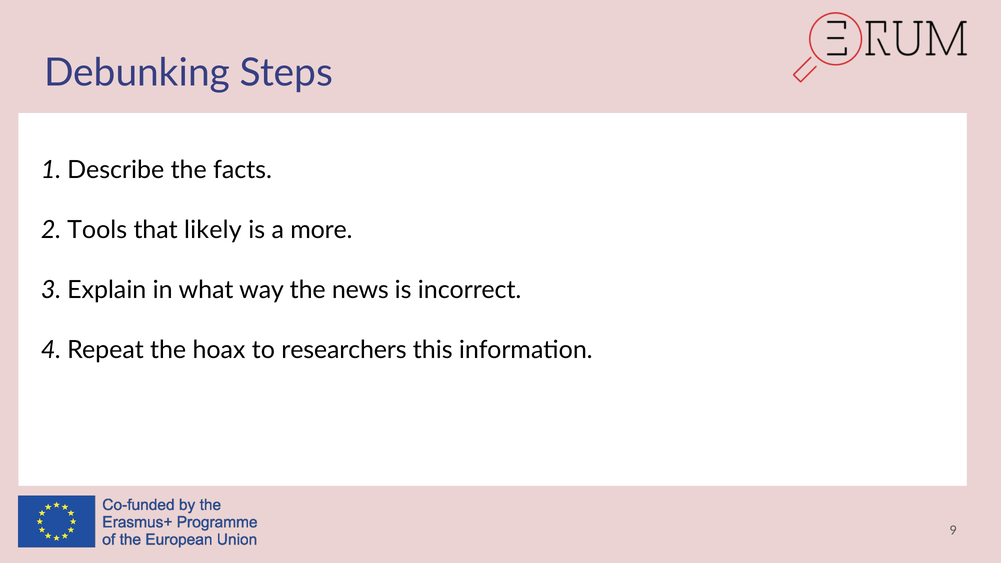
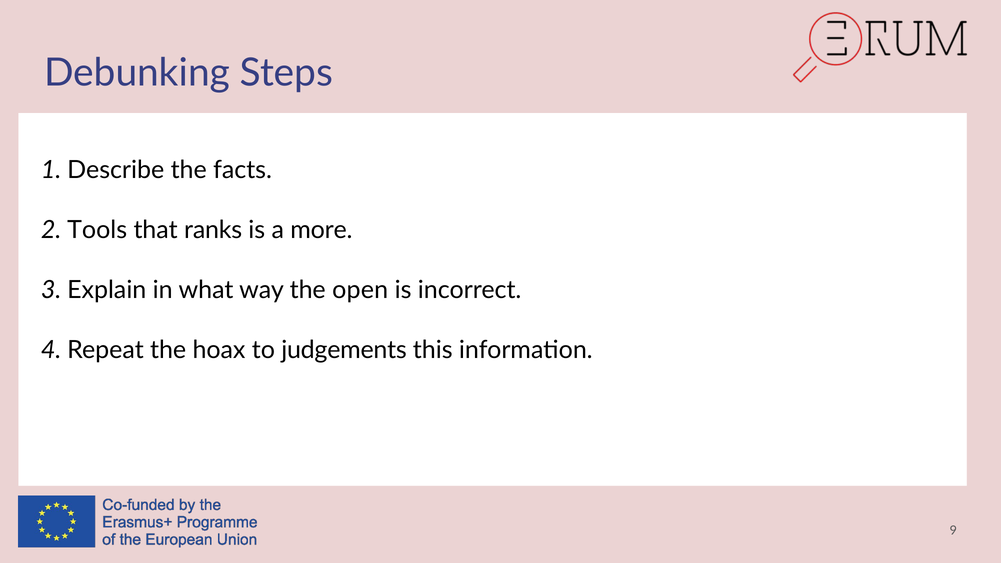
likely: likely -> ranks (213, 230)
news: news -> open (360, 290)
researchers: researchers -> judgements (344, 350)
